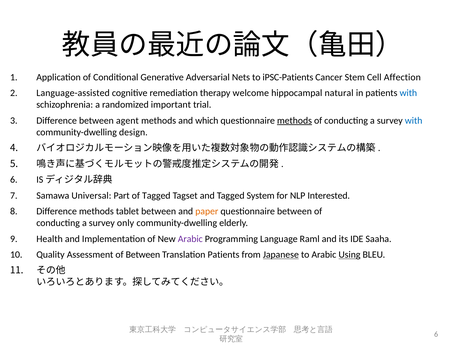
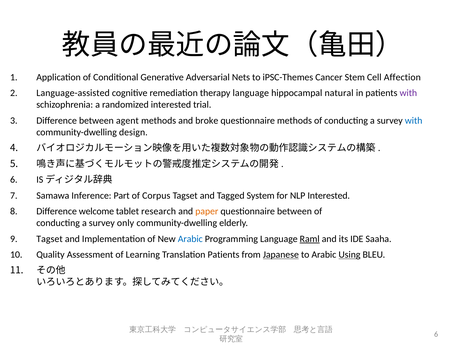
iPSC-Patients: iPSC-Patients -> iPSC-Themes (288, 77)
therapy welcome: welcome -> language (251, 93)
with colour: blue -> purple (408, 93)
randomized important: important -> interested (171, 105)
which: which -> broke (207, 120)
methods underline: present -> none (294, 120)
Universal: Universal -> Inference (91, 195)
of Tagged: Tagged -> Corpus (156, 195)
Difference methods: methods -> welcome (96, 211)
tablet between: between -> research (159, 211)
Health: Health -> Tagset (50, 238)
Arabic colour: purple -> blue (190, 238)
Raml underline: none -> present (310, 238)
of Between: Between -> Learning (143, 254)
